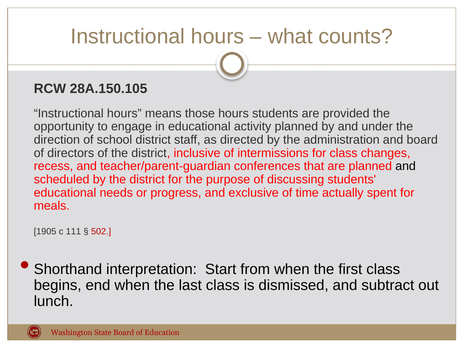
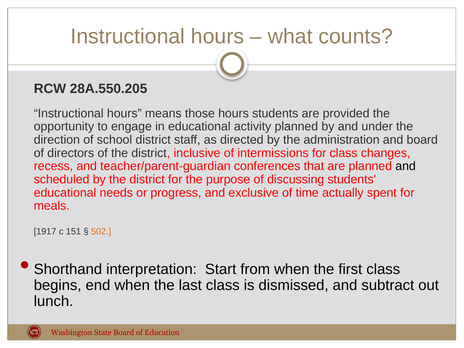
28A.150.105: 28A.150.105 -> 28A.550.205 (109, 89)
1905: 1905 -> 1917 (45, 231)
111: 111 -> 151 (73, 231)
502 colour: red -> orange (101, 231)
